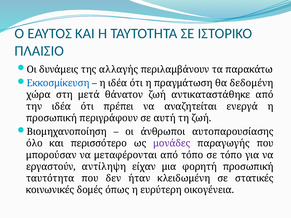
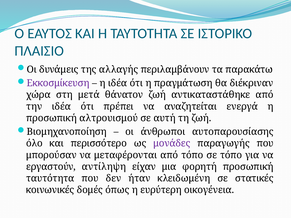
Εκκοσμίκευση colour: blue -> purple (58, 83)
δεδομένη: δεδομένη -> διέκριναν (251, 83)
περιγράφουν: περιγράφουν -> αλτρουισμού (109, 118)
